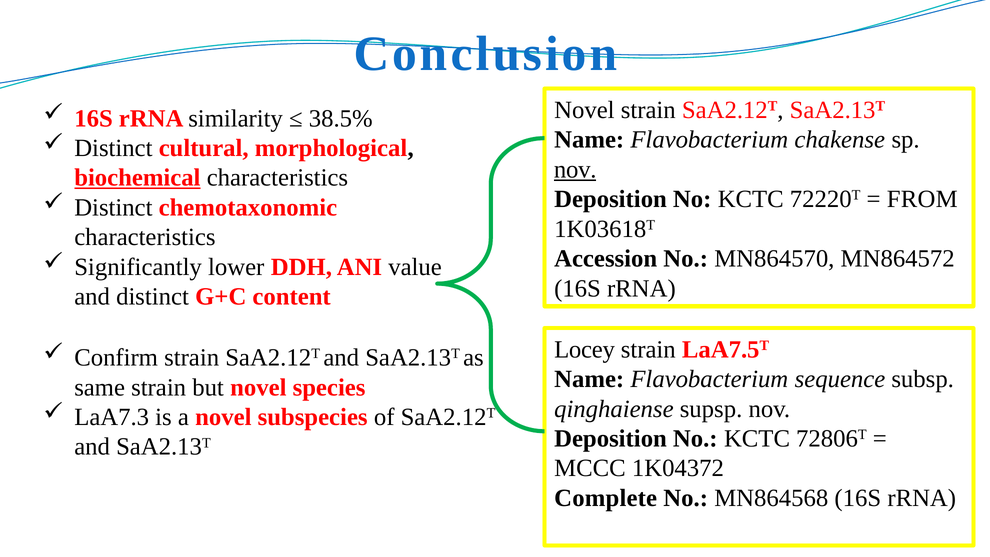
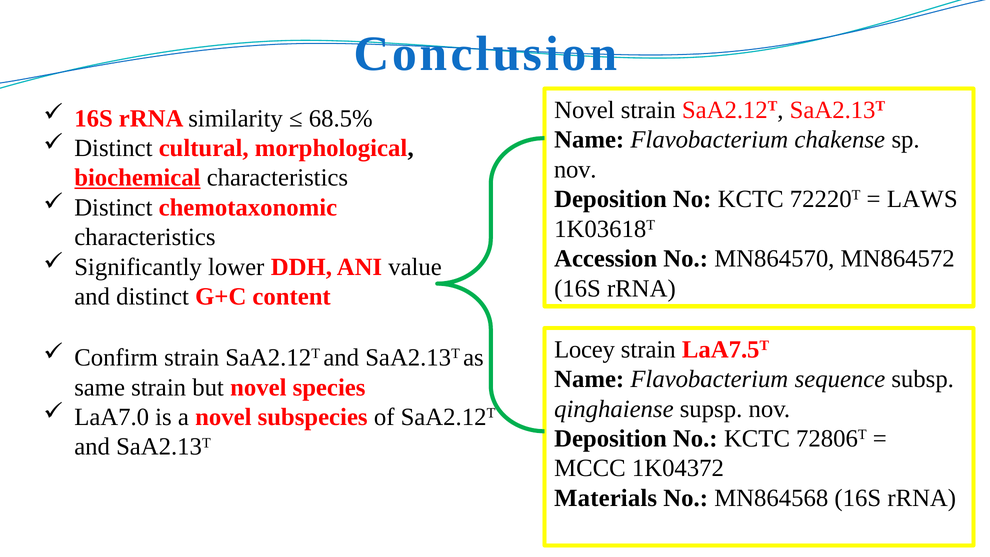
38.5%: 38.5% -> 68.5% (341, 118)
nov underline: present -> none (575, 169)
FROM: FROM -> LAWS (922, 199)
LaA7.3: LaA7.3 -> LaA7.0 (112, 417)
Complete: Complete -> Materials (606, 498)
